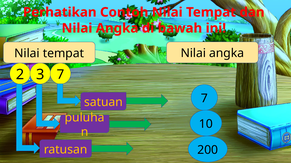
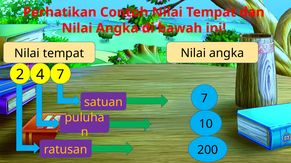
3: 3 -> 4 (40, 75)
